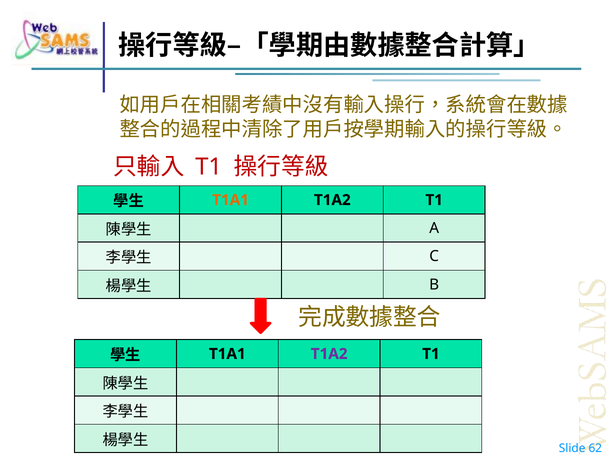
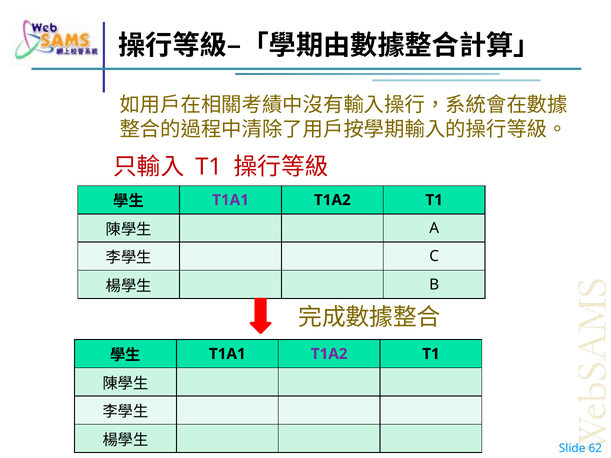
T1A1 colour: orange -> purple (231, 200)
